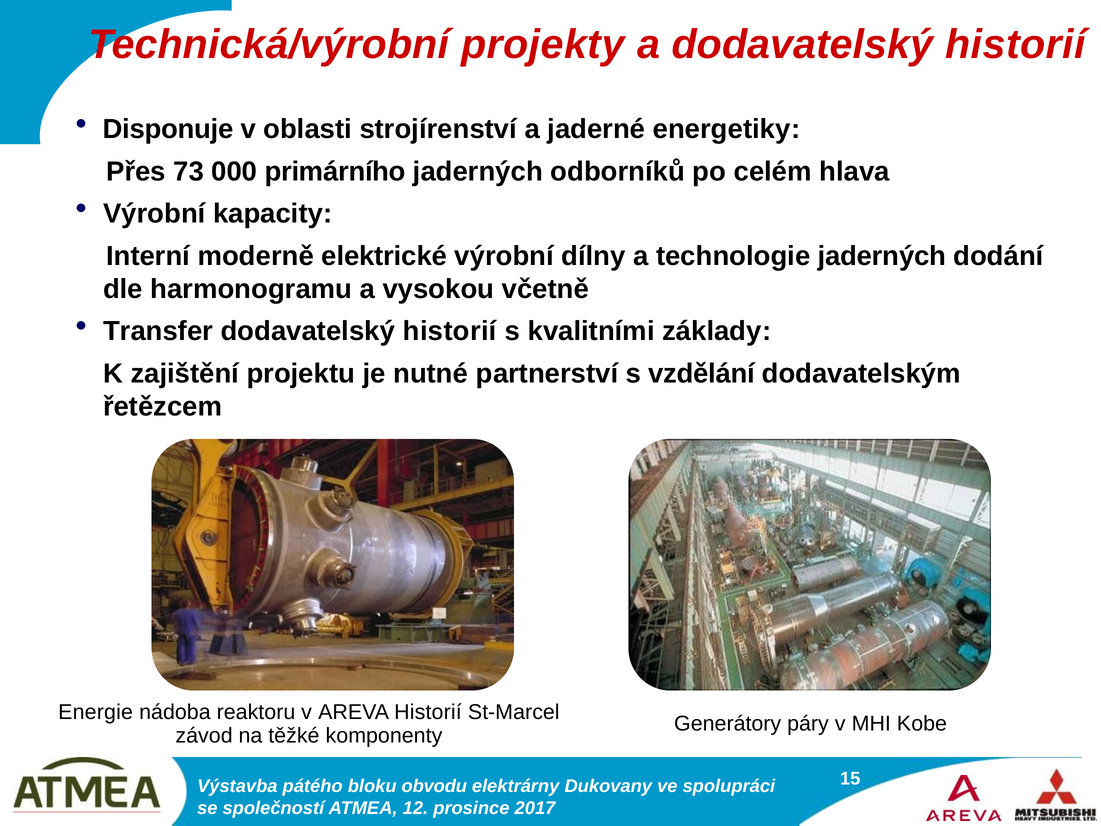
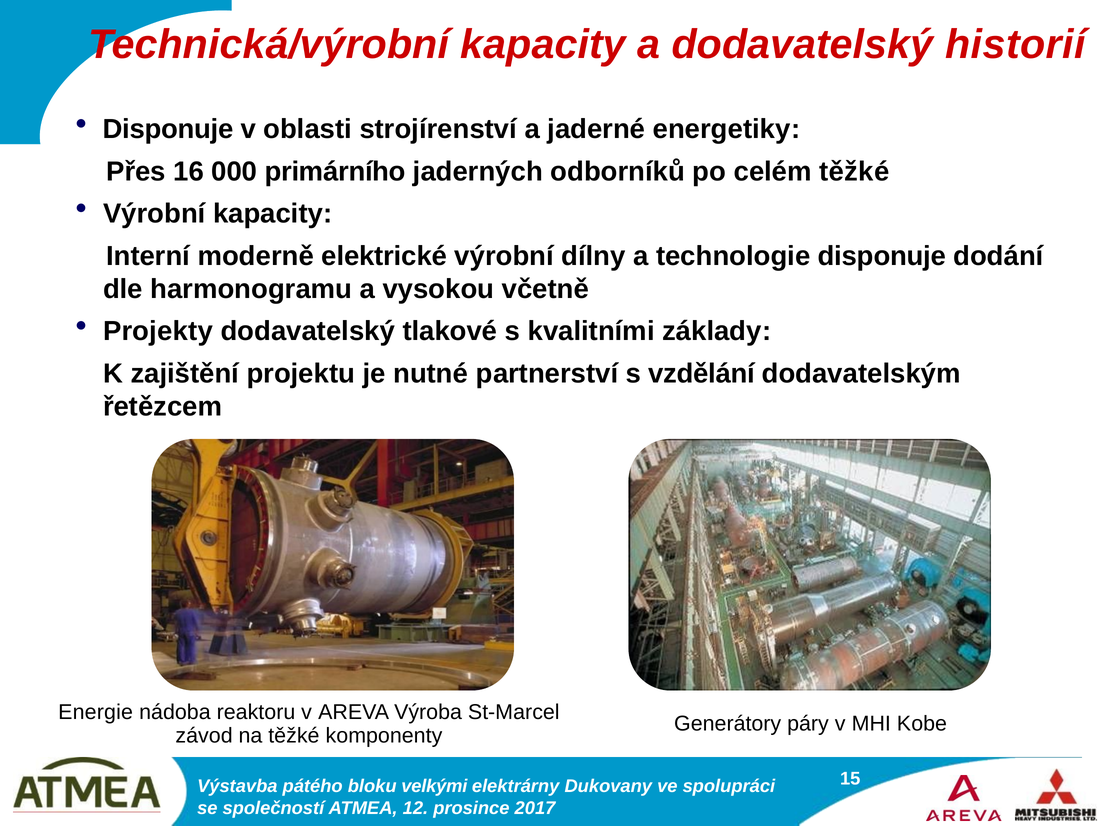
Technická/výrobní projekty: projekty -> kapacity (543, 44)
73: 73 -> 16 (189, 172)
celém hlava: hlava -> těžké (854, 172)
technologie jaderných: jaderných -> disponuje (882, 256)
Transfer: Transfer -> Projekty (158, 331)
historií: historií -> tlakové (450, 331)
AREVA Historií: Historií -> Výroba (428, 712)
obvodu: obvodu -> velkými (434, 786)
